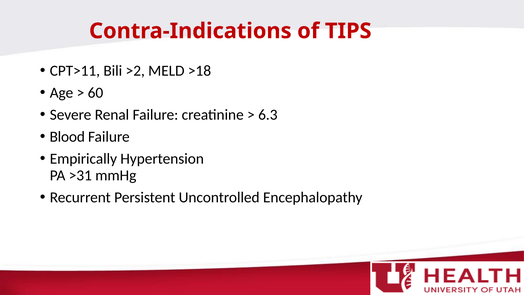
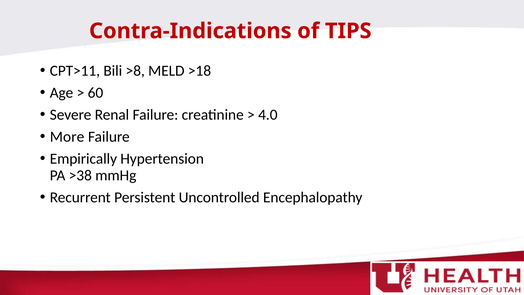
>2: >2 -> >8 (135, 71)
6.3: 6.3 -> 4.0 (268, 115)
Blood: Blood -> More (67, 137)
>31: >31 -> >38 (80, 175)
